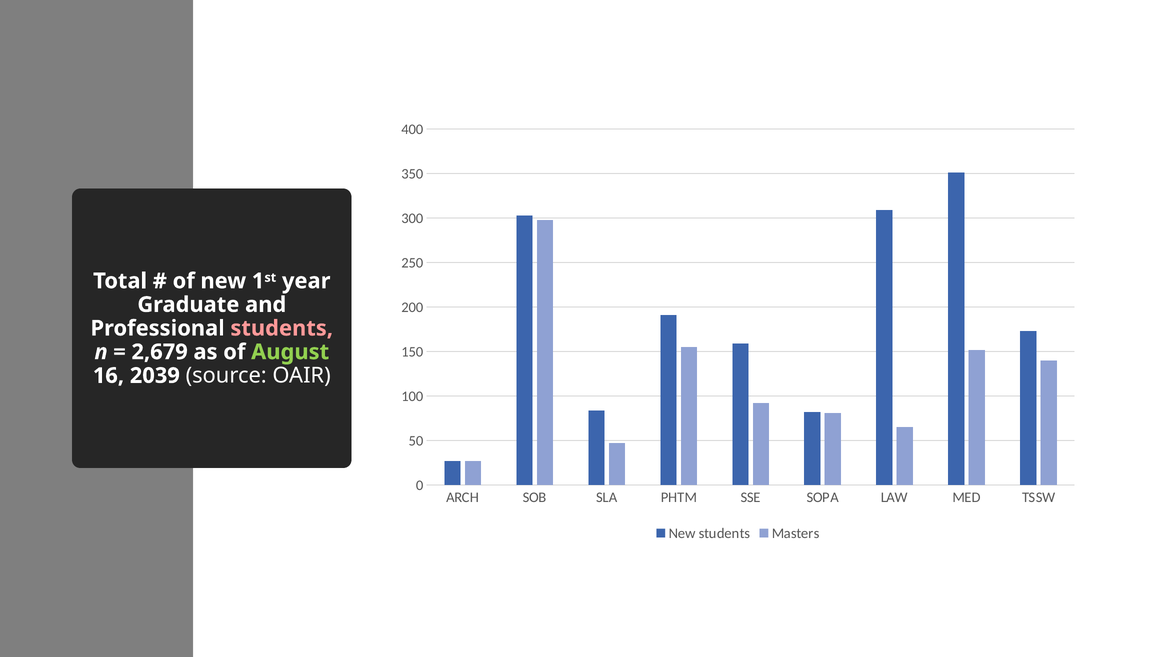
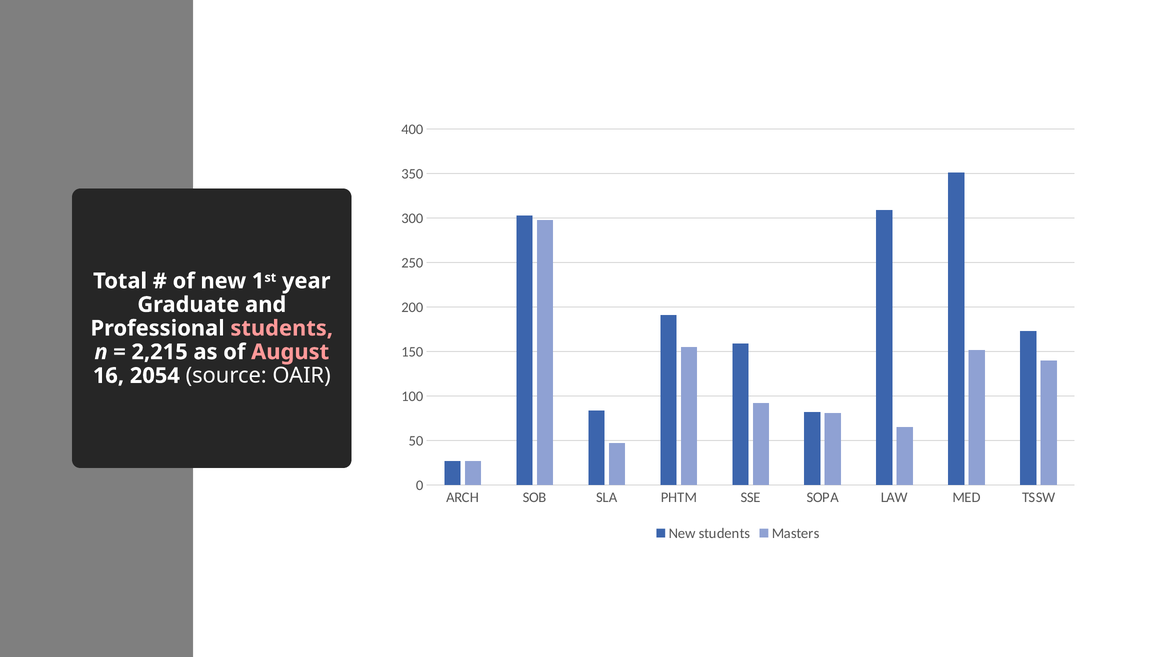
2,679: 2,679 -> 2,215 (160, 352)
August colour: light green -> pink (290, 352)
2039: 2039 -> 2054 (155, 376)
